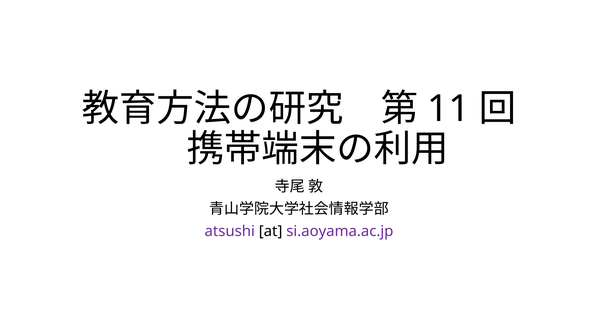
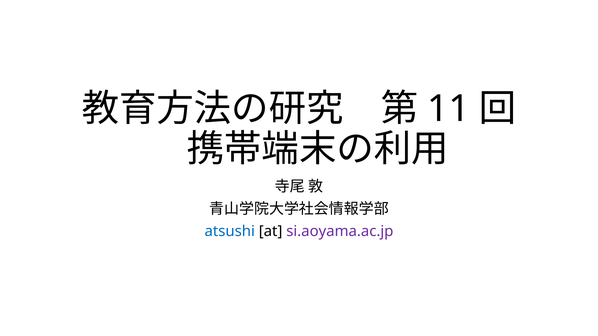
atsushi colour: purple -> blue (230, 232)
